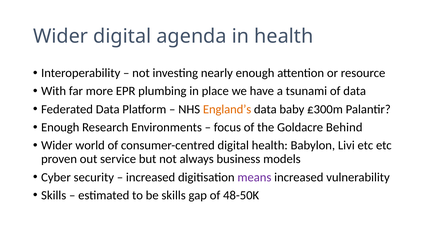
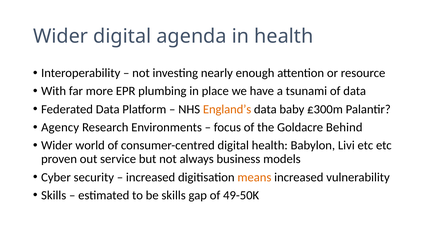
Enough: Enough -> Agency (60, 128)
means colour: purple -> orange (254, 178)
48-50K: 48-50K -> 49-50K (241, 196)
